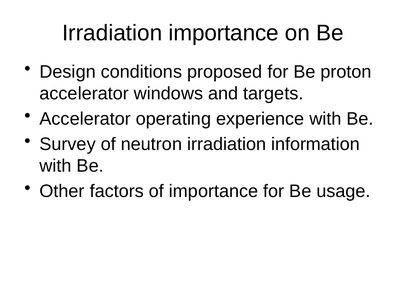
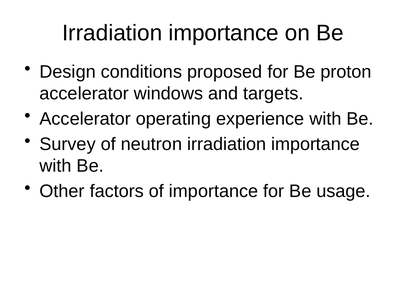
neutron irradiation information: information -> importance (316, 144)
